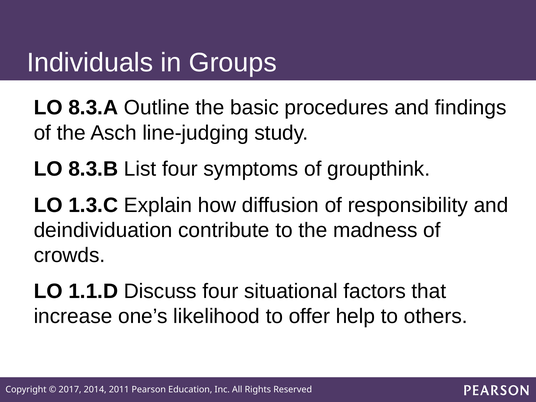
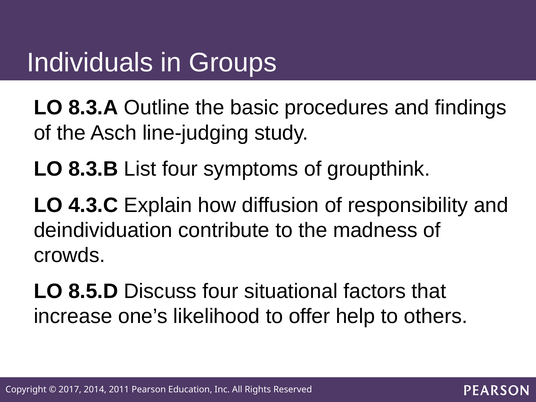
1.3.C: 1.3.C -> 4.3.C (93, 205)
1.1.D: 1.1.D -> 8.5.D (93, 291)
